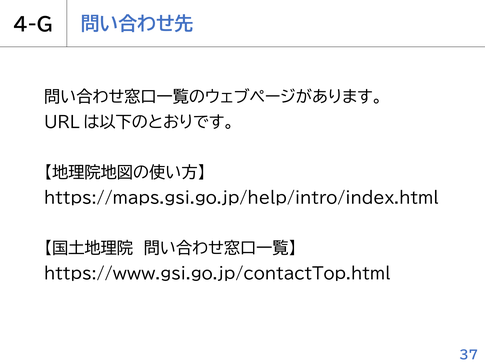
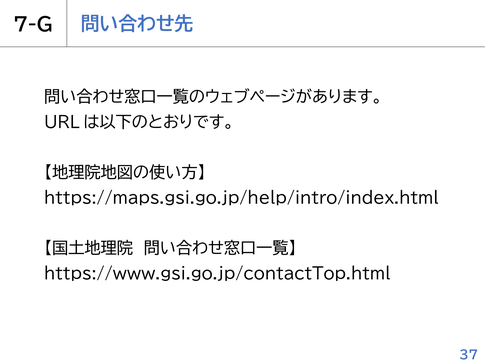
4-G: 4-G -> 7-G (33, 25)
